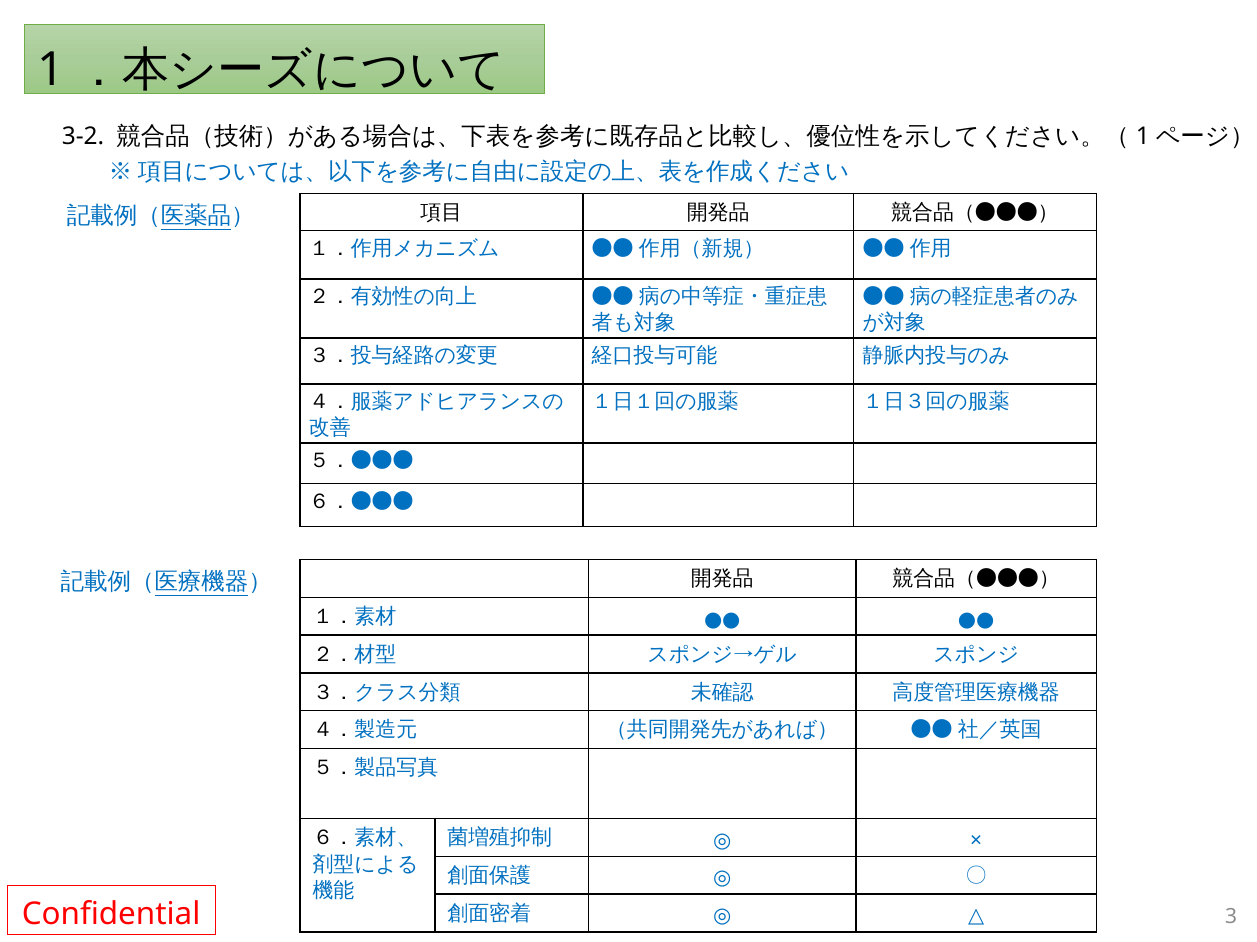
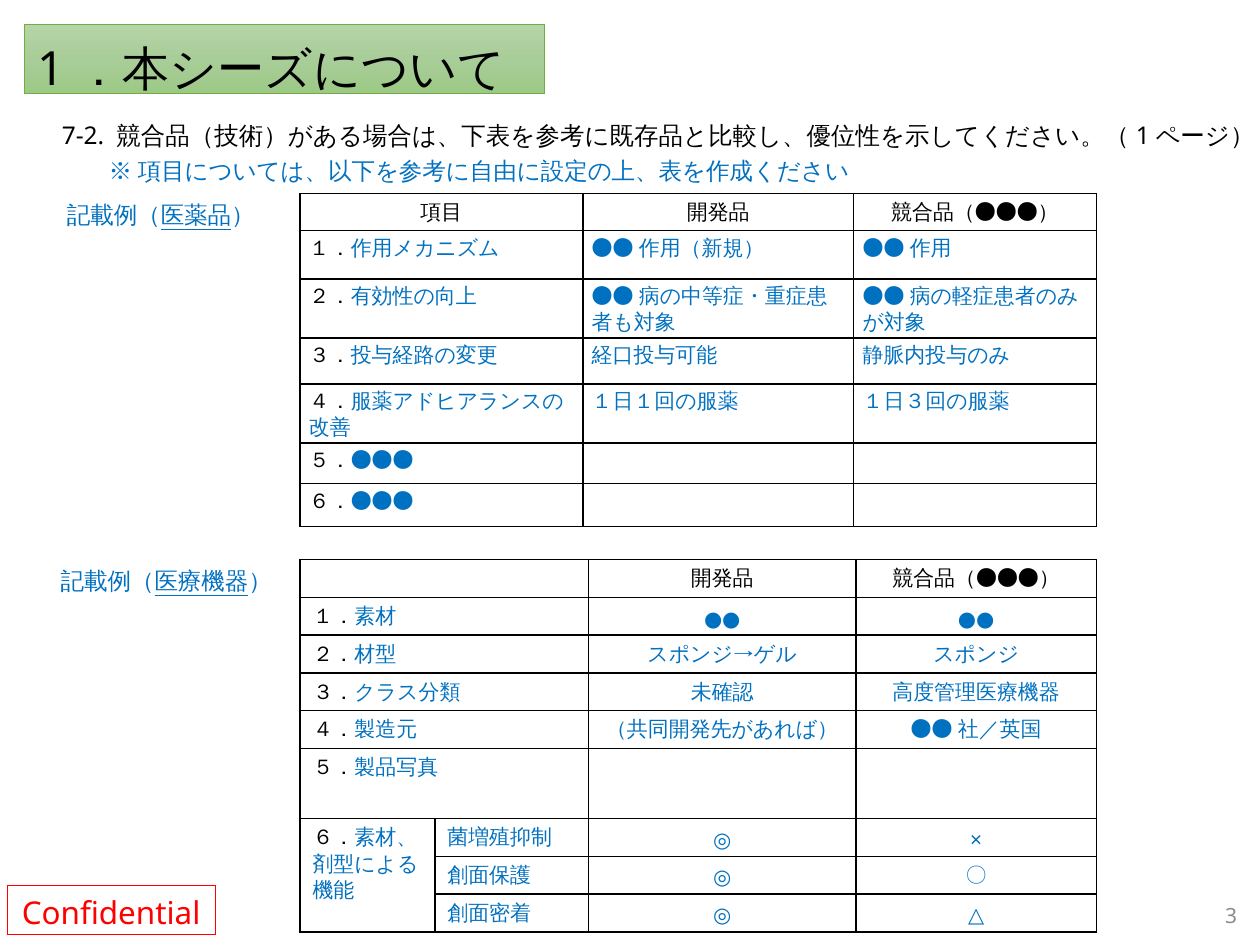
3-2: 3-2 -> 7-2 (83, 136)
